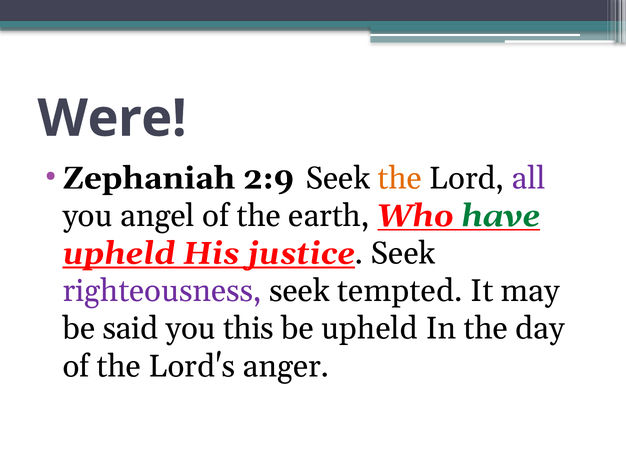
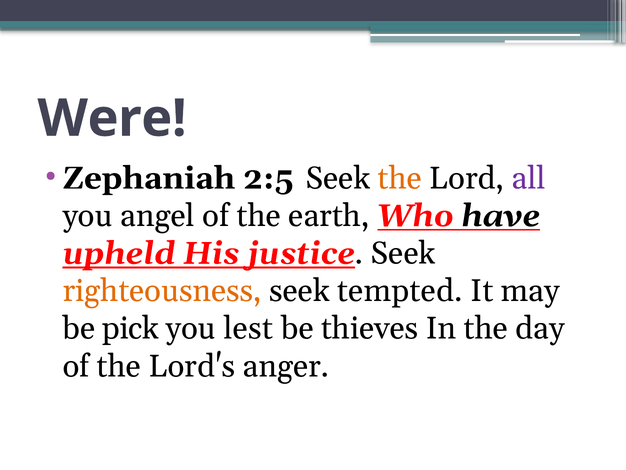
2:9: 2:9 -> 2:5 (268, 178)
have colour: green -> black (501, 216)
righteousness colour: purple -> orange (162, 291)
said: said -> pick (131, 328)
this: this -> lest (248, 328)
be upheld: upheld -> thieves (370, 328)
